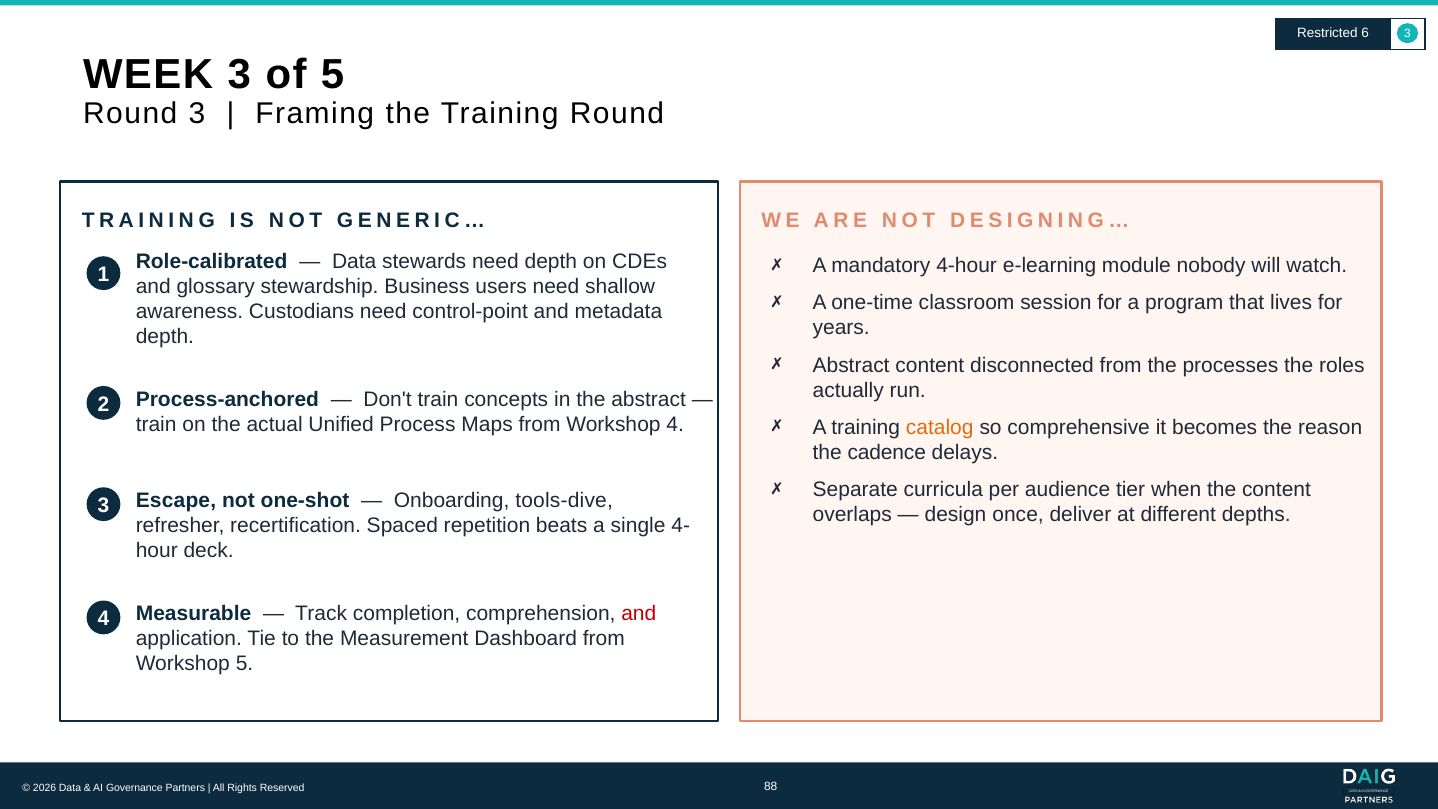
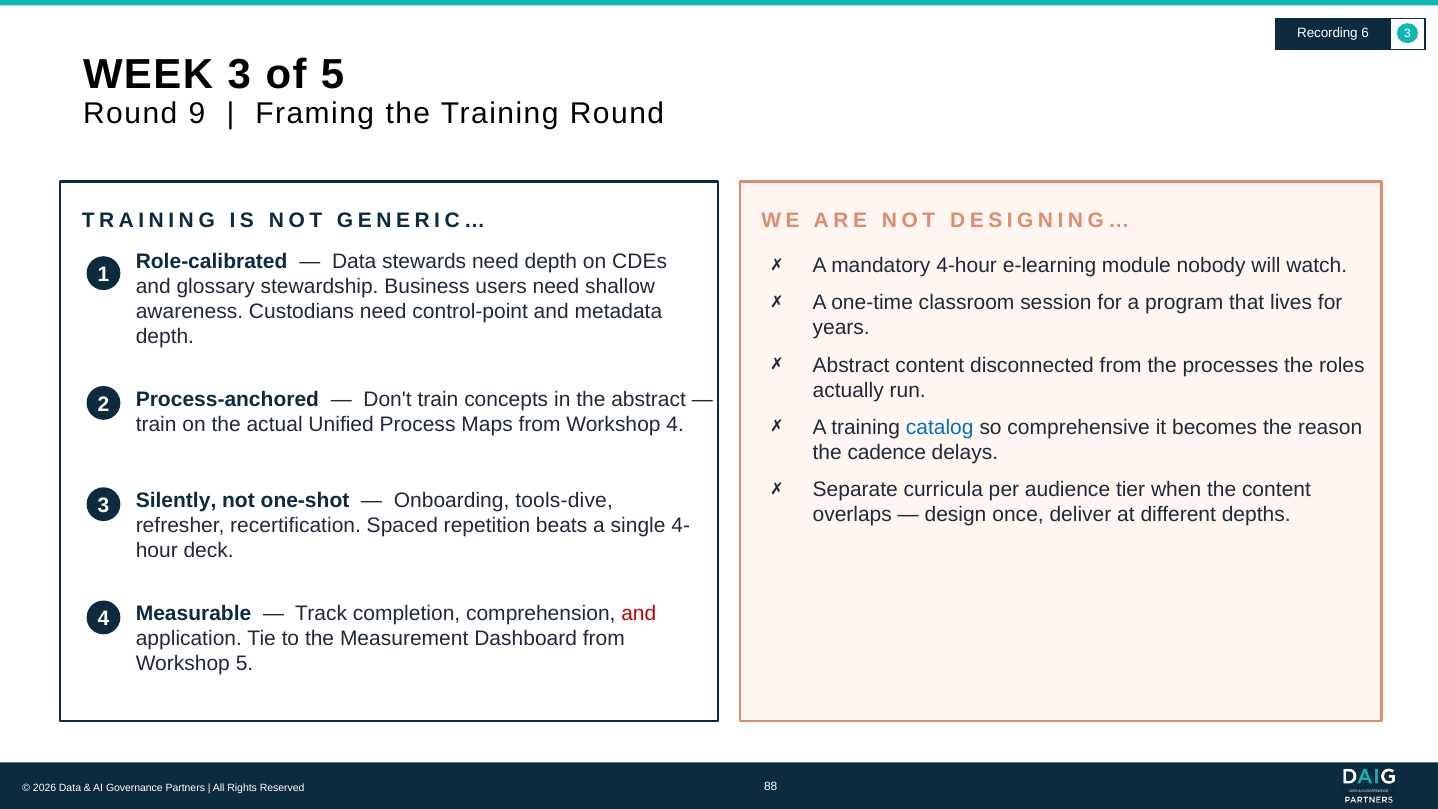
Restricted: Restricted -> Recording (1327, 33)
Round 3: 3 -> 9 (197, 113)
catalog colour: orange -> blue (940, 427)
Escape: Escape -> Silently (176, 500)
